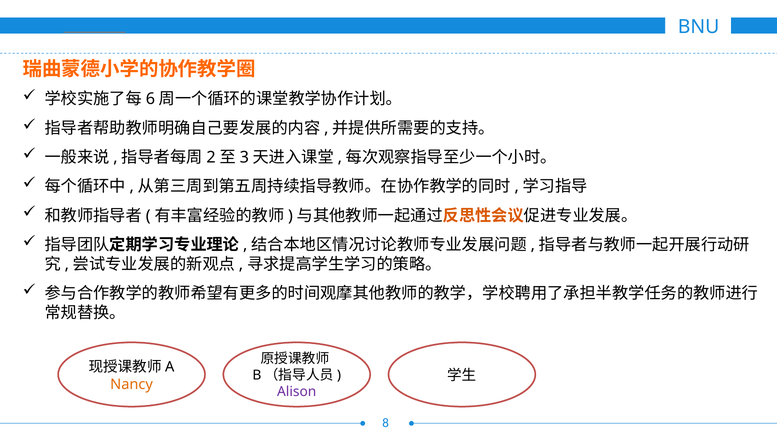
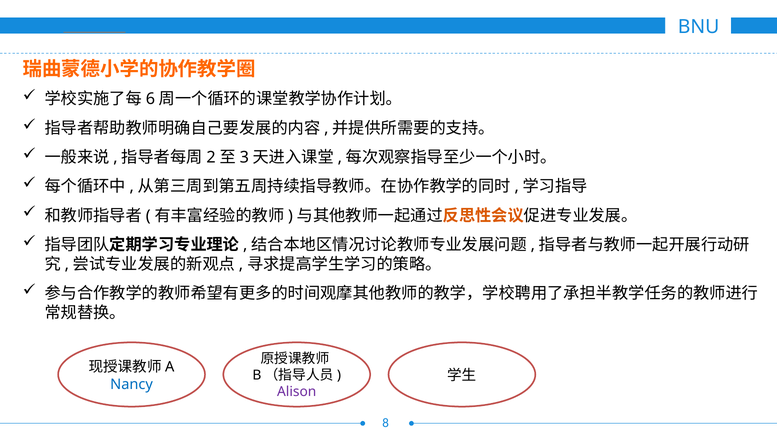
Nancy colour: orange -> blue (132, 384)
